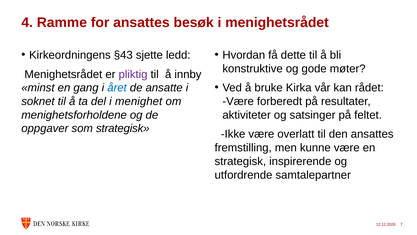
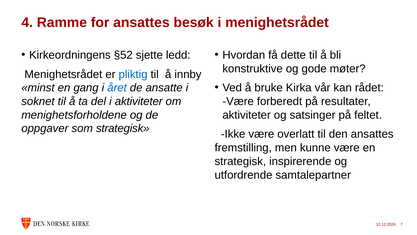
§43: §43 -> §52 (123, 55)
pliktig colour: purple -> blue (133, 74)
i menighet: menighet -> aktiviteter (139, 101)
